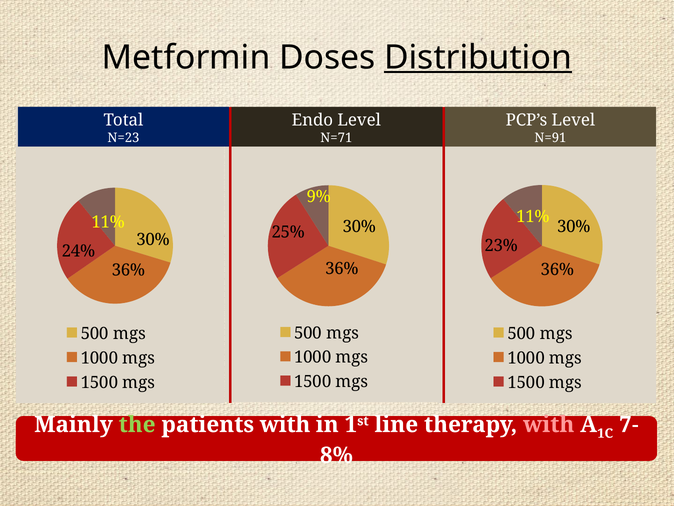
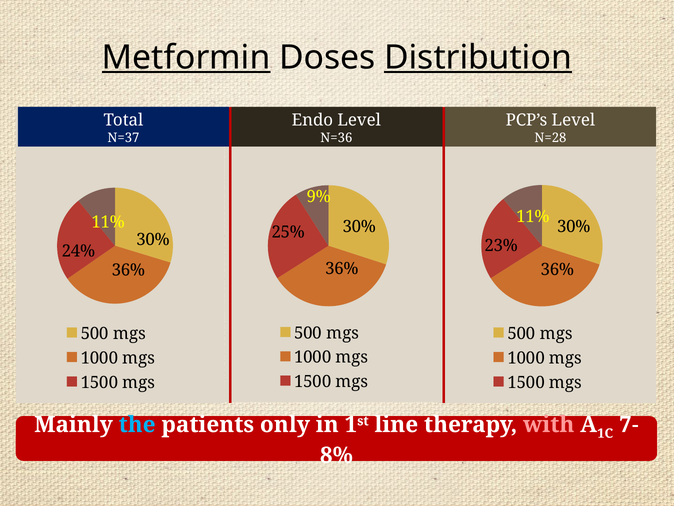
Metformin underline: none -> present (186, 58)
N=23: N=23 -> N=37 (123, 138)
N=71: N=71 -> N=36 (336, 138)
N=91: N=91 -> N=28 (550, 138)
the colour: light green -> light blue (137, 424)
patients with: with -> only (285, 424)
